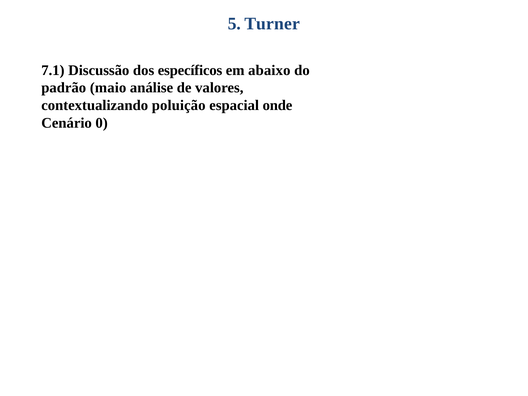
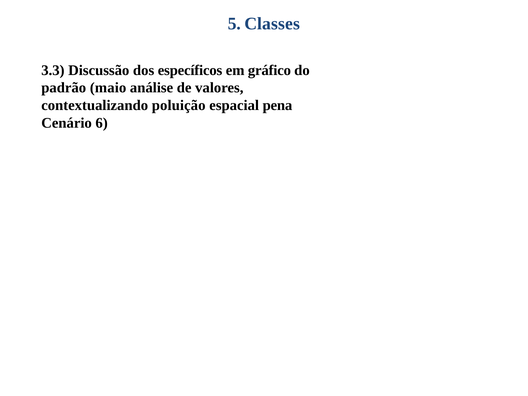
Turner: Turner -> Classes (272, 24)
7.1: 7.1 -> 3.3 (53, 70)
abaixo: abaixo -> gráfico (269, 70)
onde: onde -> pena (277, 105)
0: 0 -> 6 (102, 123)
